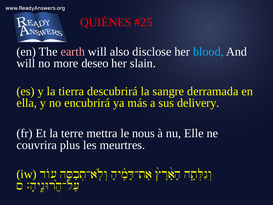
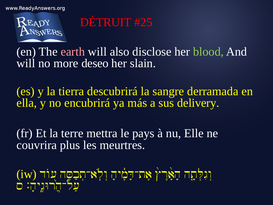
QUIÉNES: QUIÉNES -> DÉTRUIT (106, 22)
blood colour: light blue -> light green (208, 52)
nous: nous -> pays (143, 133)
